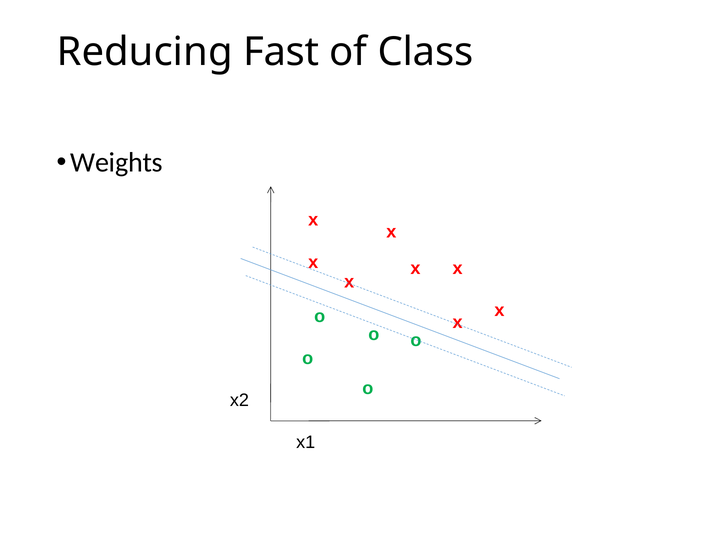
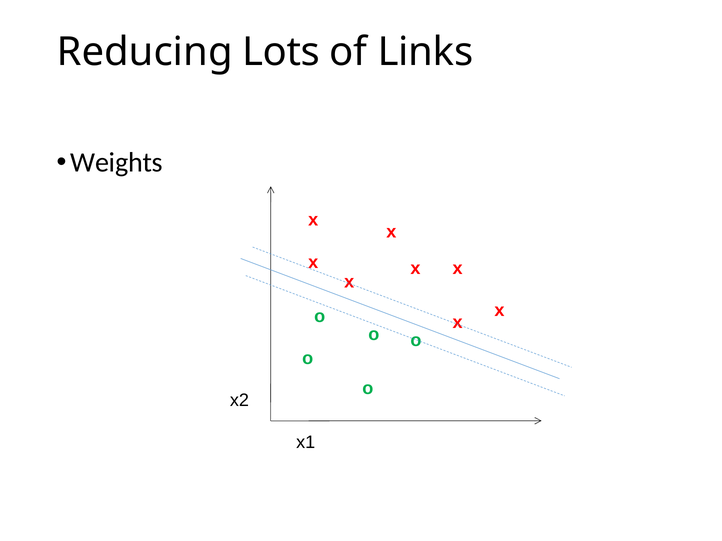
Fast: Fast -> Lots (281, 52)
Class: Class -> Links (425, 52)
